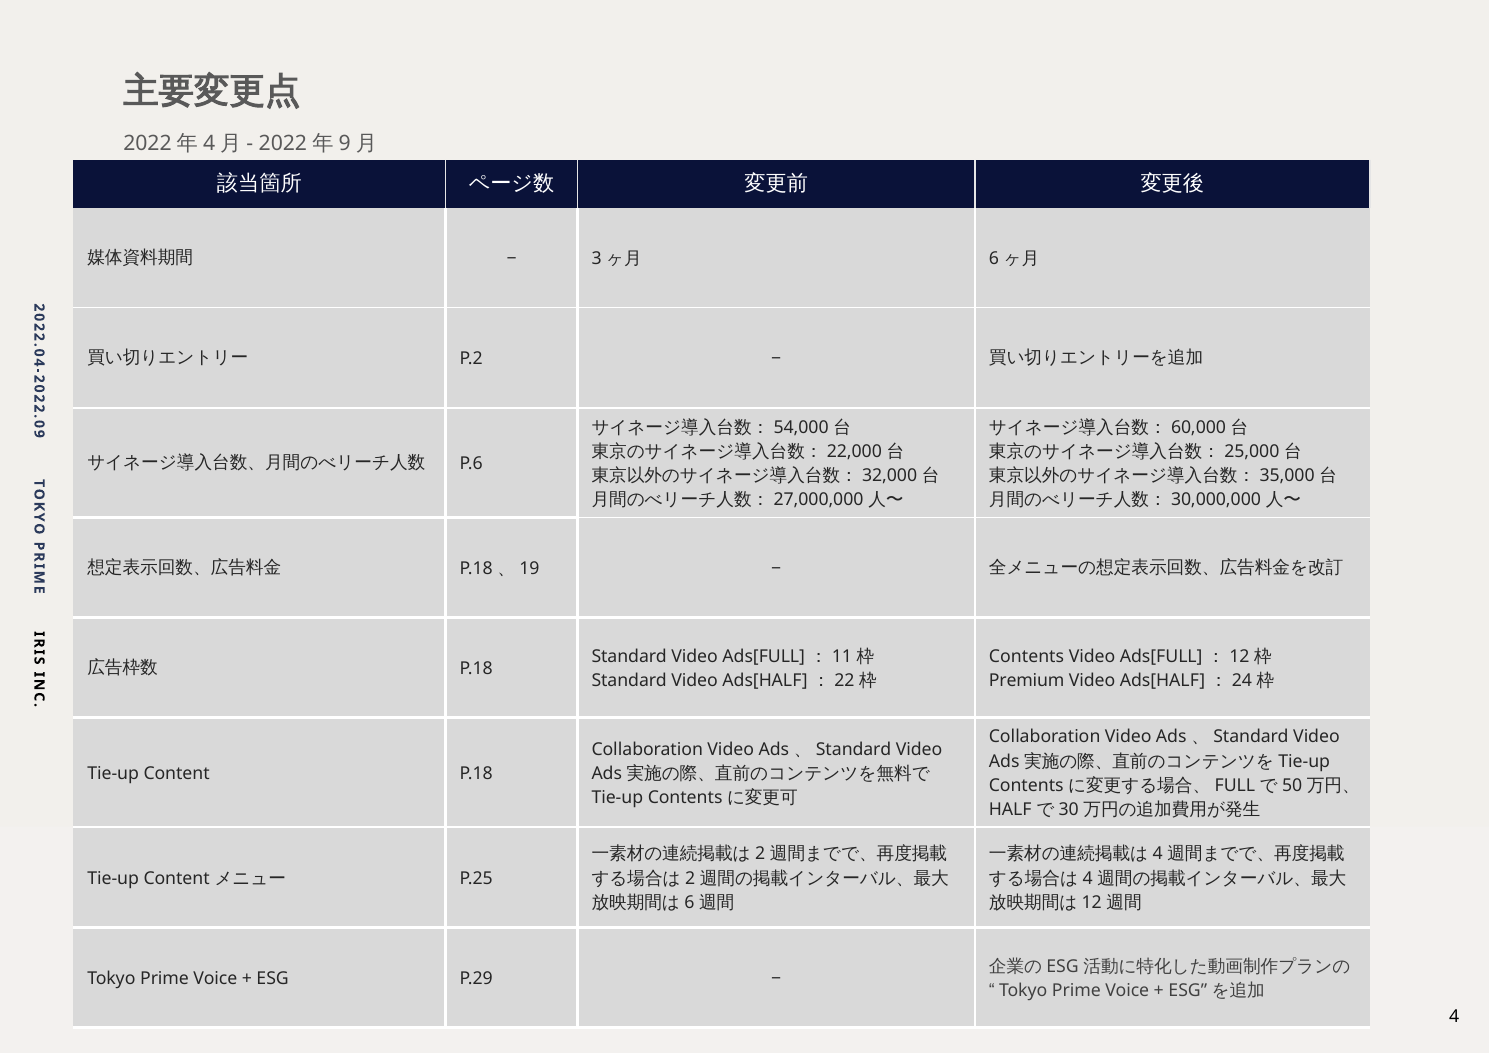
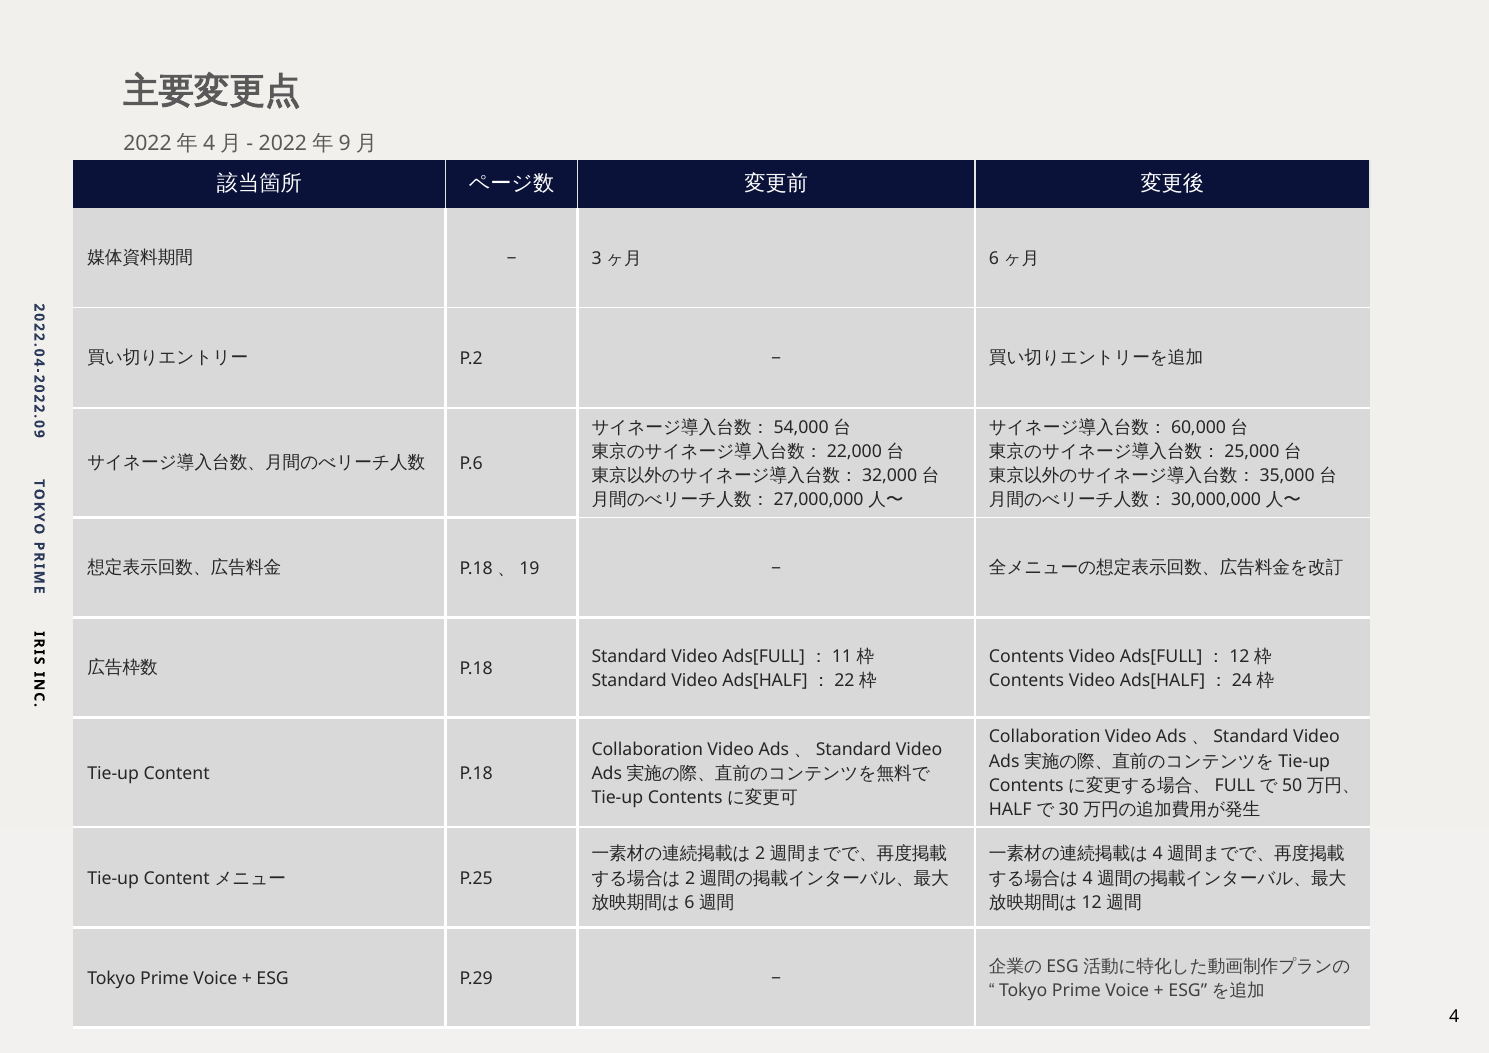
Premium: Premium -> Contents (1027, 681)
